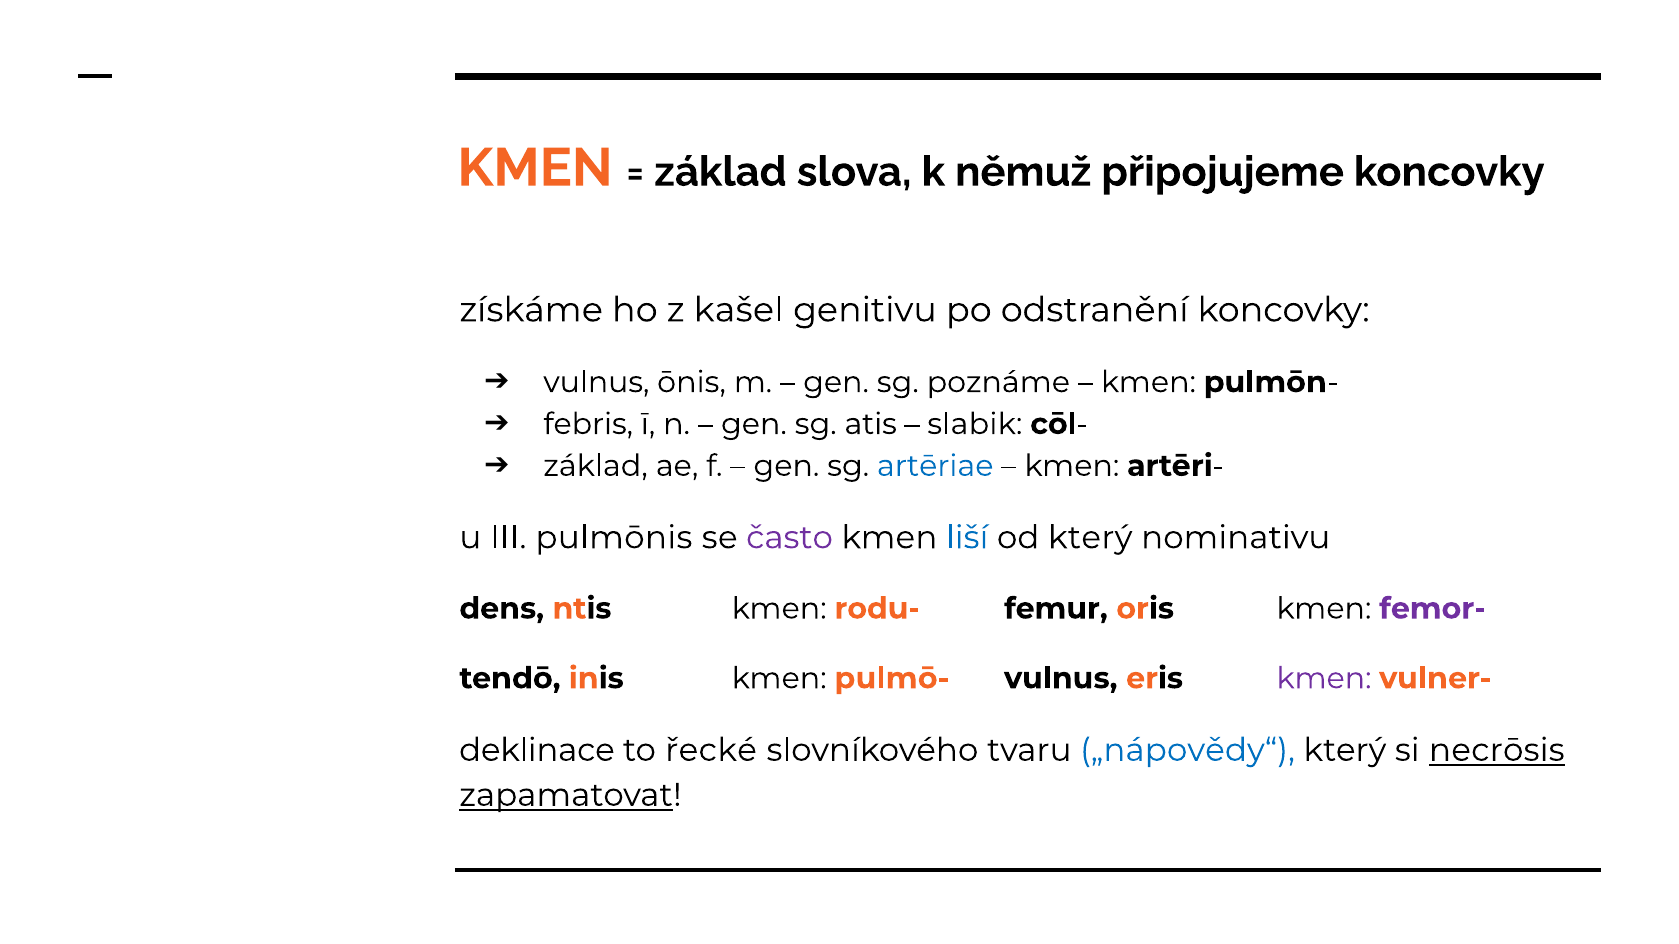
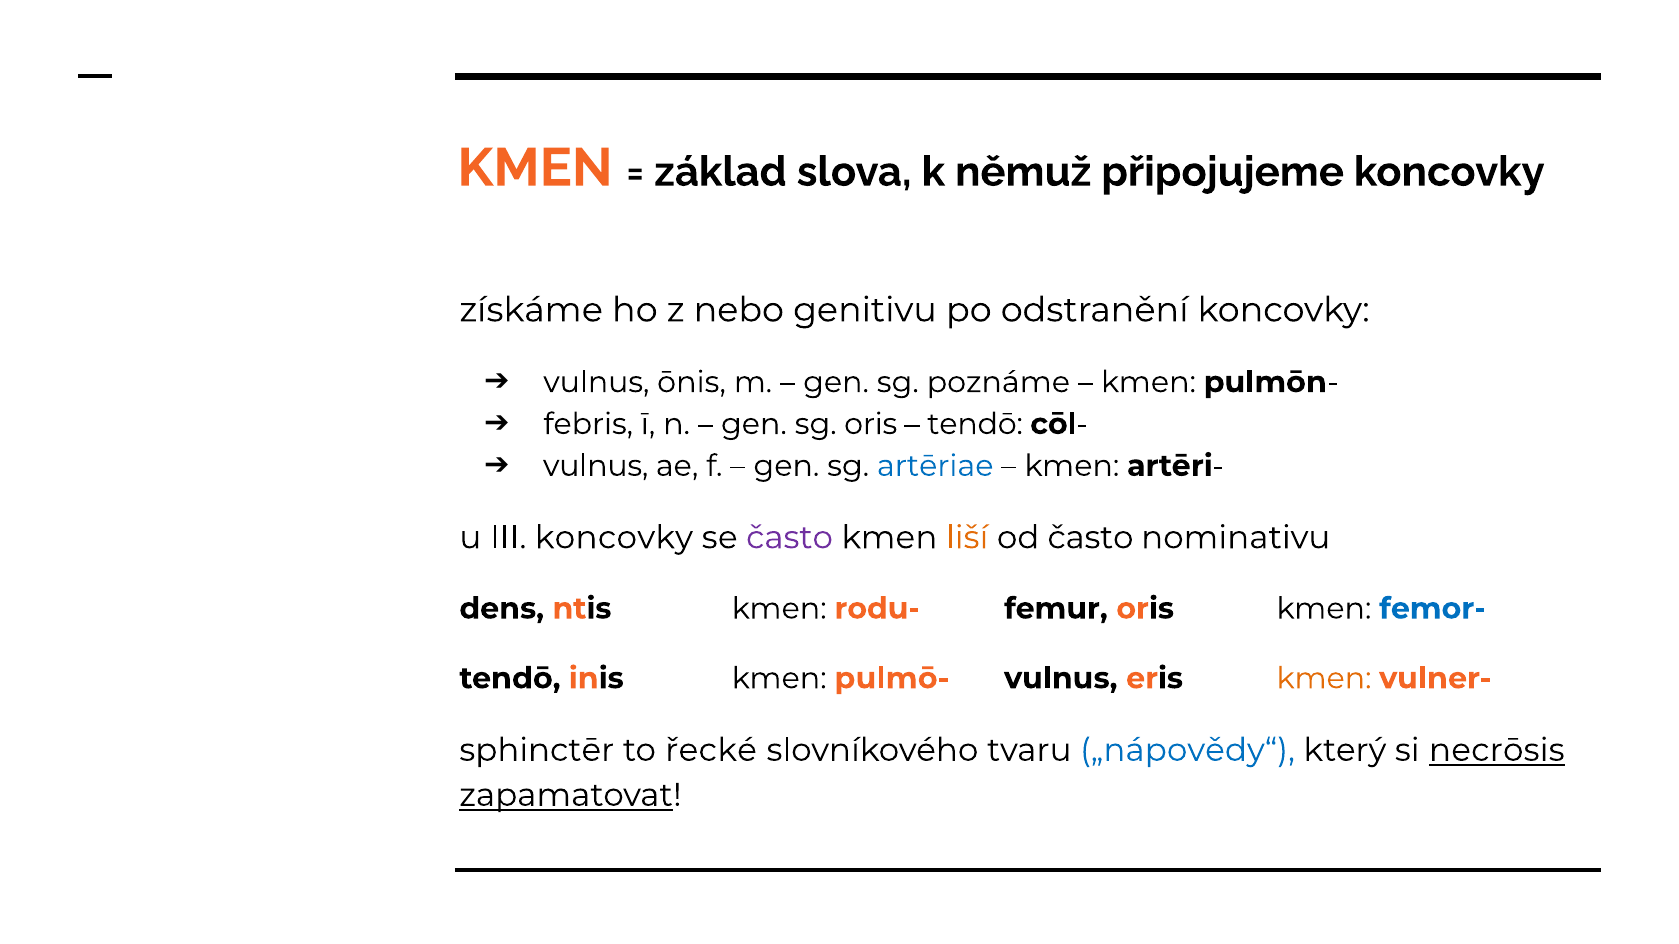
kašel: kašel -> nebo (739, 310)
sg atis: atis -> oris (871, 424)
slabik: slabik -> tendō (975, 424)
základ: základ -> vulnus (596, 466)
III pulmōnis: pulmōnis -> koncovky (614, 538)
liší colour: blue -> orange (967, 538)
od který: který -> často (1090, 538)
femor- colour: purple -> blue (1433, 609)
kmen colour: purple -> orange (1324, 679)
deklinace: deklinace -> sphinctēr (537, 750)
